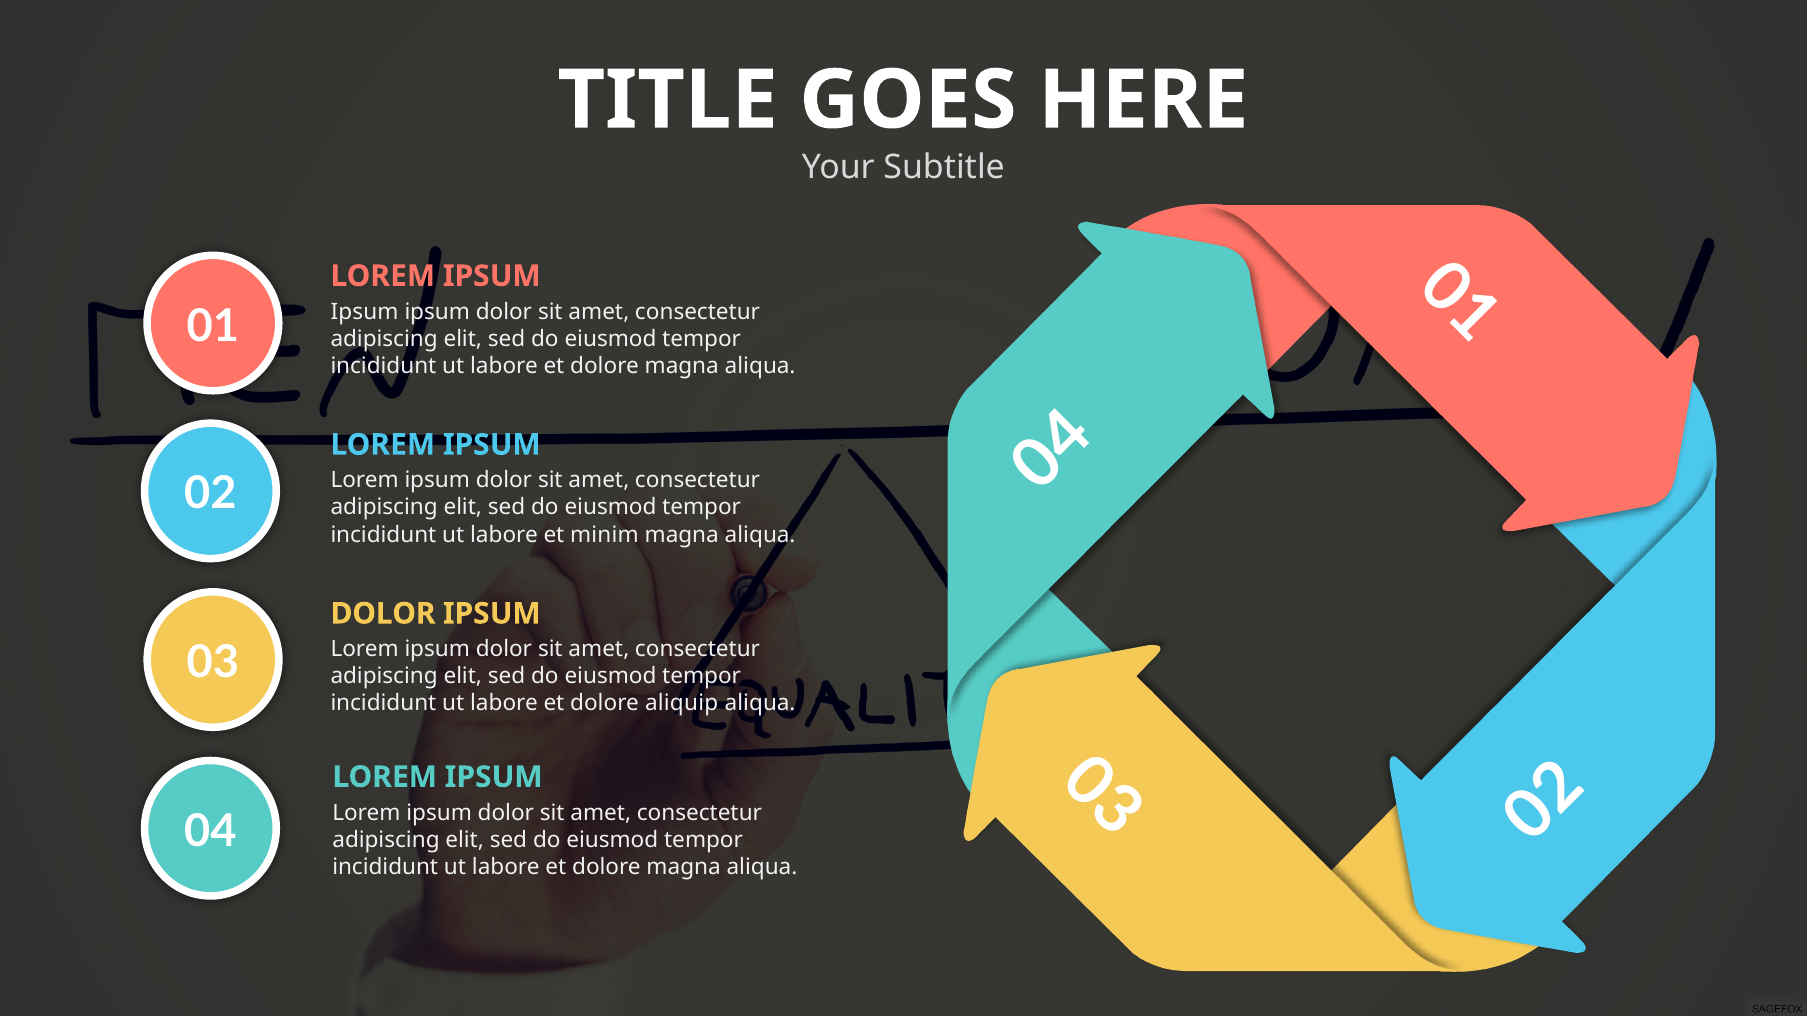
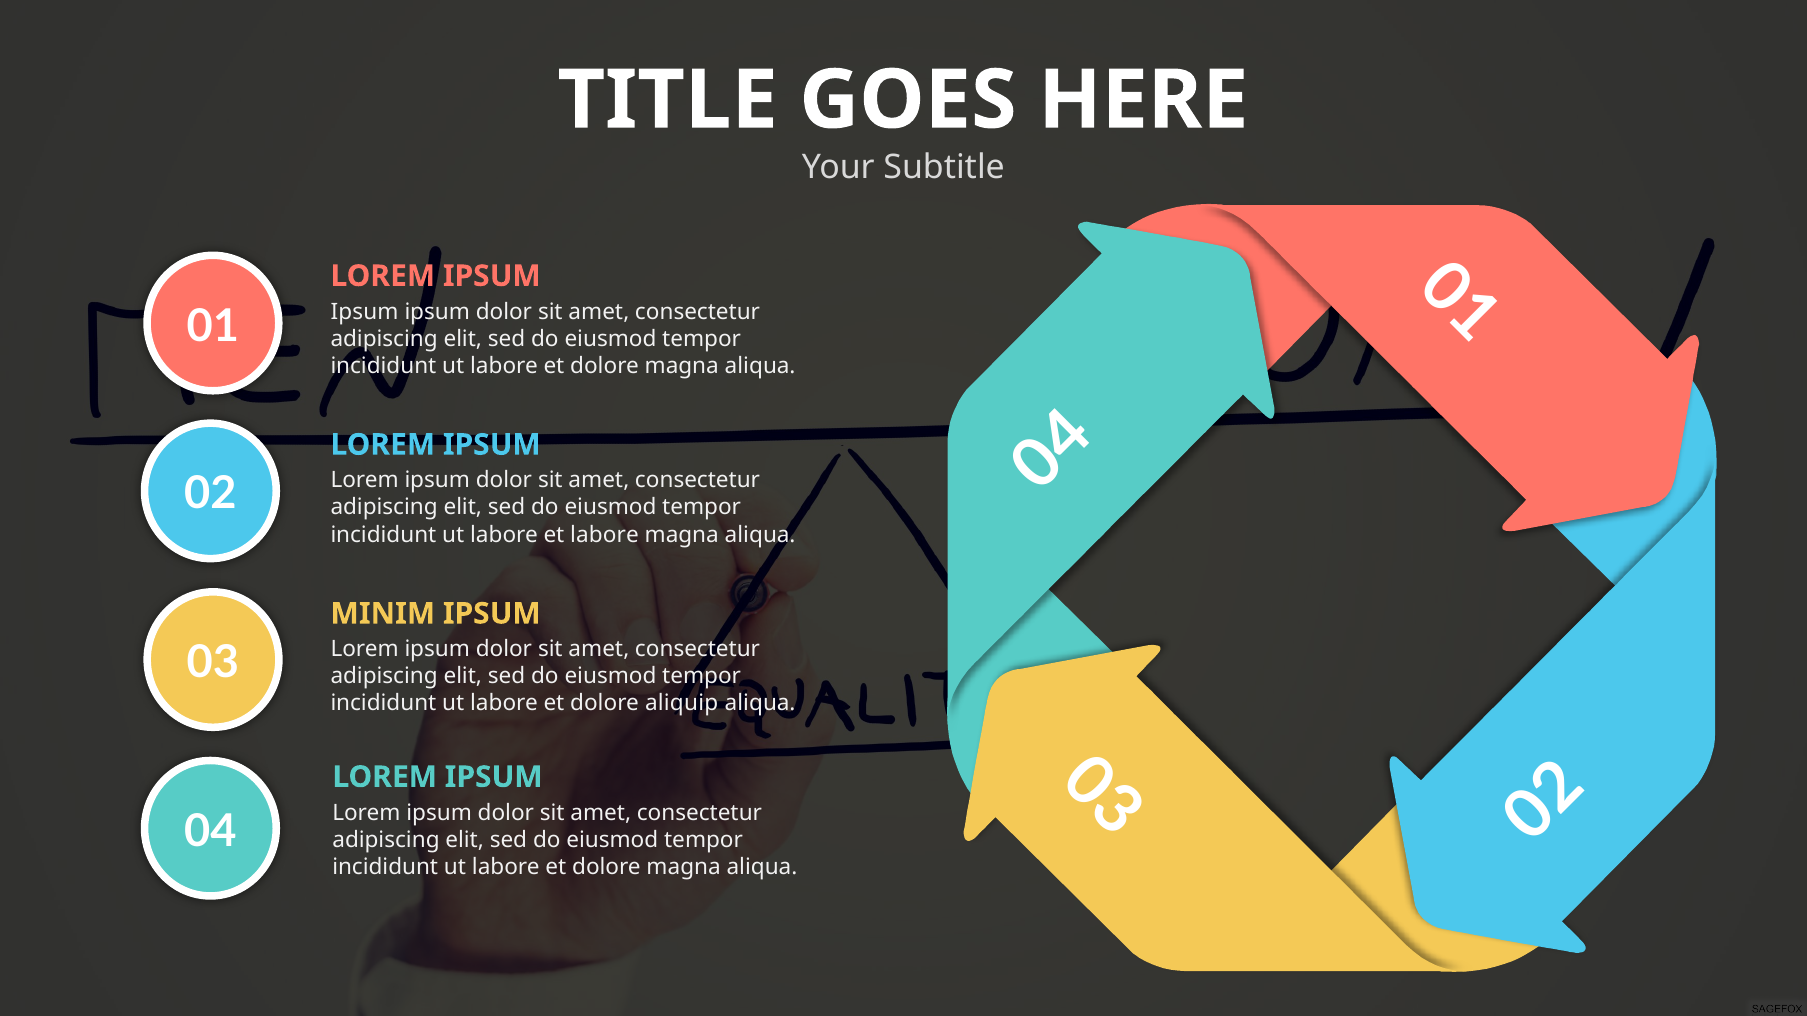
et minim: minim -> labore (604, 535)
DOLOR: DOLOR -> MINIM (383, 614)
